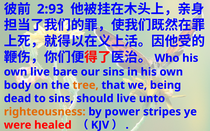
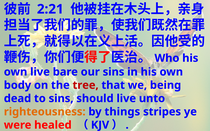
2:93: 2:93 -> 2:21 (50, 9)
tree colour: orange -> red (86, 85)
power: power -> things (122, 112)
